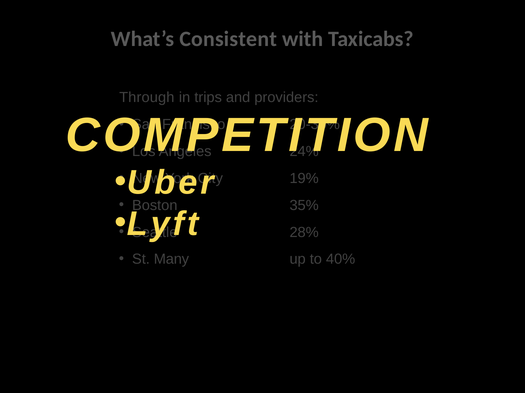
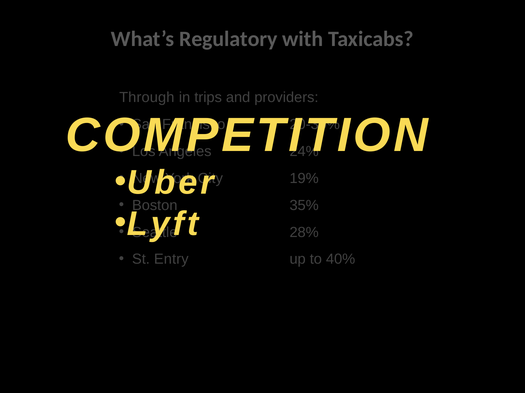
Consistent: Consistent -> Regulatory (228, 39)
Many: Many -> Entry (171, 260)
